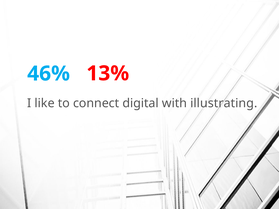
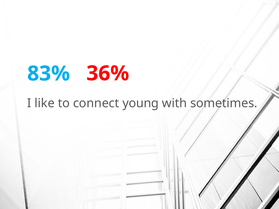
13%: 13% -> 36% (108, 74)
46%: 46% -> 83% (49, 74)
digital: digital -> young (141, 103)
illustrating: illustrating -> sometimes (224, 103)
